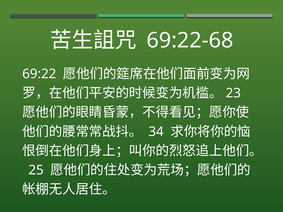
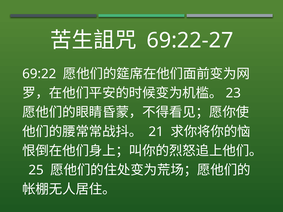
69:22-68: 69:22-68 -> 69:22-27 (190, 40)
34: 34 -> 21 (156, 132)
